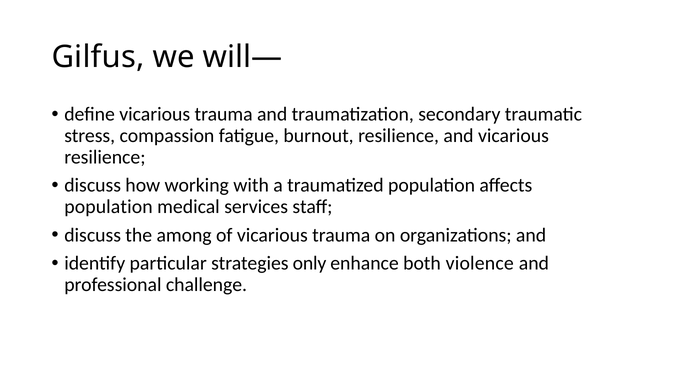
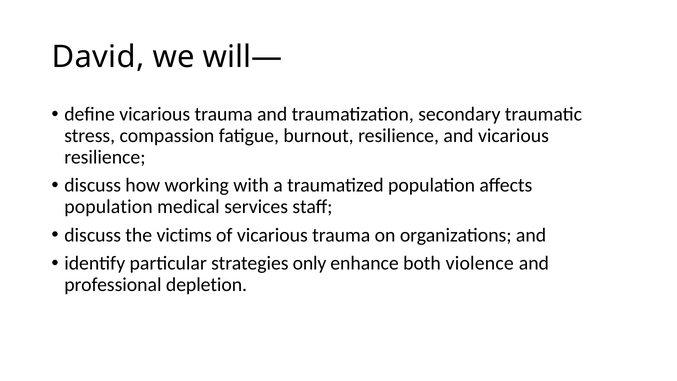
Gilfus: Gilfus -> David (98, 57)
among: among -> victims (184, 235)
challenge: challenge -> depletion (207, 285)
